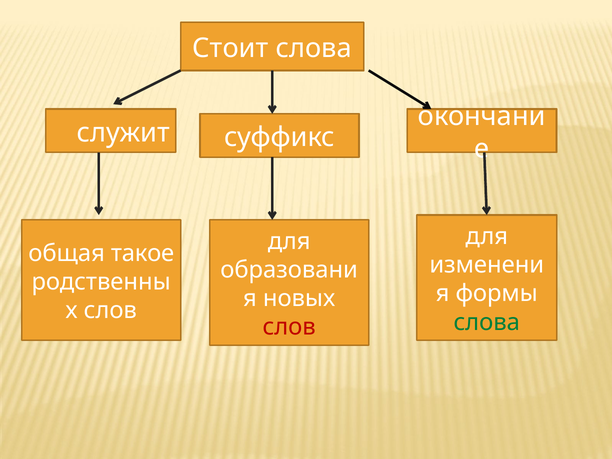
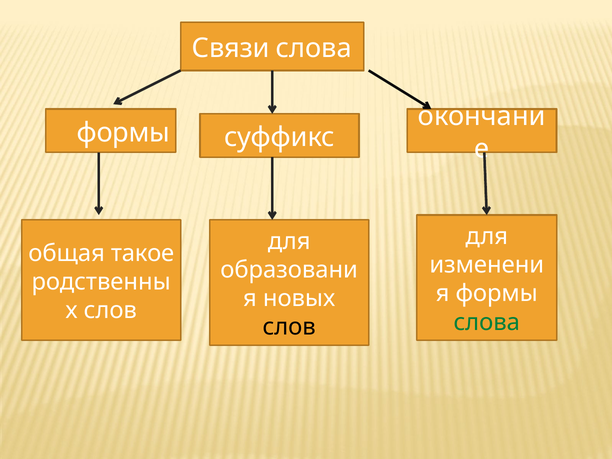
Стоит: Стоит -> Связи (231, 48)
служит: служит -> формы (123, 133)
слов colour: red -> black (289, 327)
